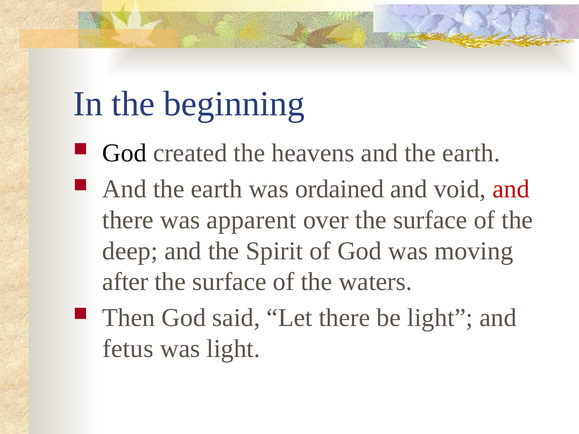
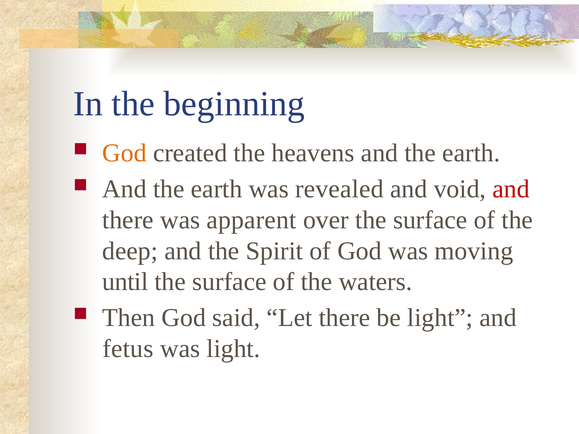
God colour: black -> orange (124, 153)
ordained: ordained -> revealed (339, 189)
after: after -> until (125, 282)
